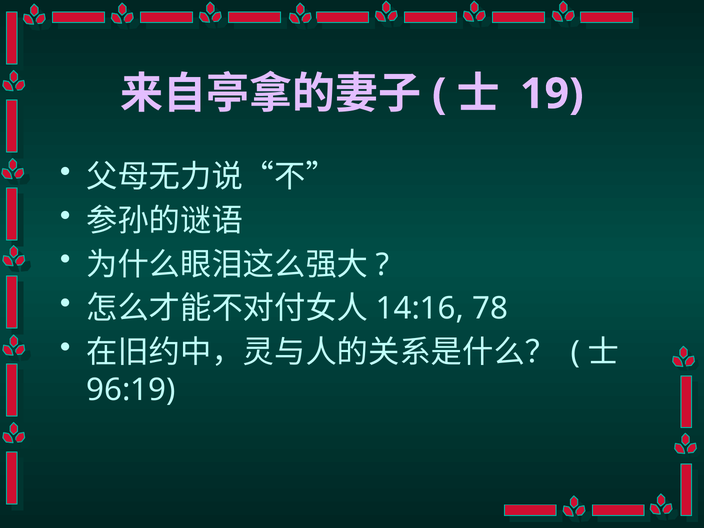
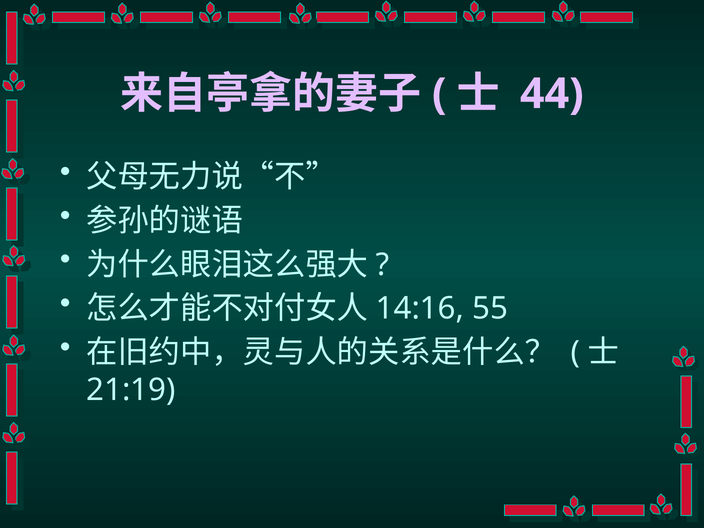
19: 19 -> 44 (552, 94)
78: 78 -> 55 (490, 308)
96:19: 96:19 -> 21:19 (131, 390)
